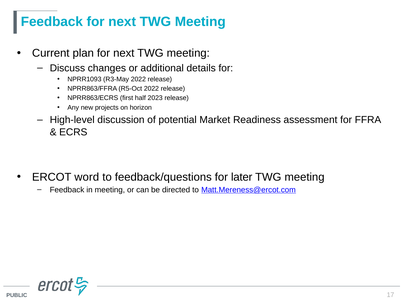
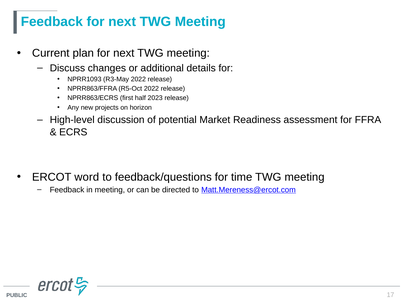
later: later -> time (242, 177)
